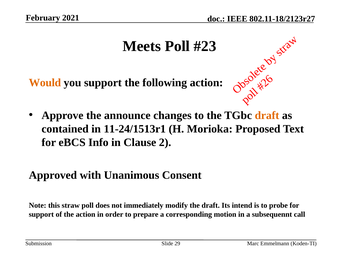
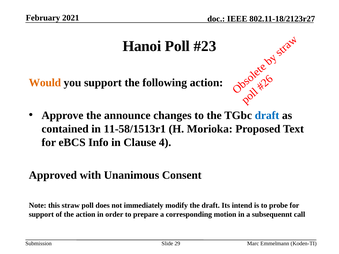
Meets: Meets -> Hanoi (142, 46)
draft colour: orange -> blue (267, 116)
11-24/1513r1: 11-24/1513r1 -> 11-58/1513r1 (135, 129)
Clause 2: 2 -> 4 (165, 143)
